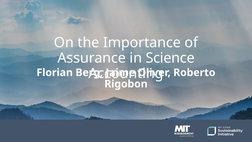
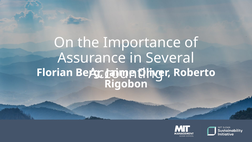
Science: Science -> Several (170, 58)
